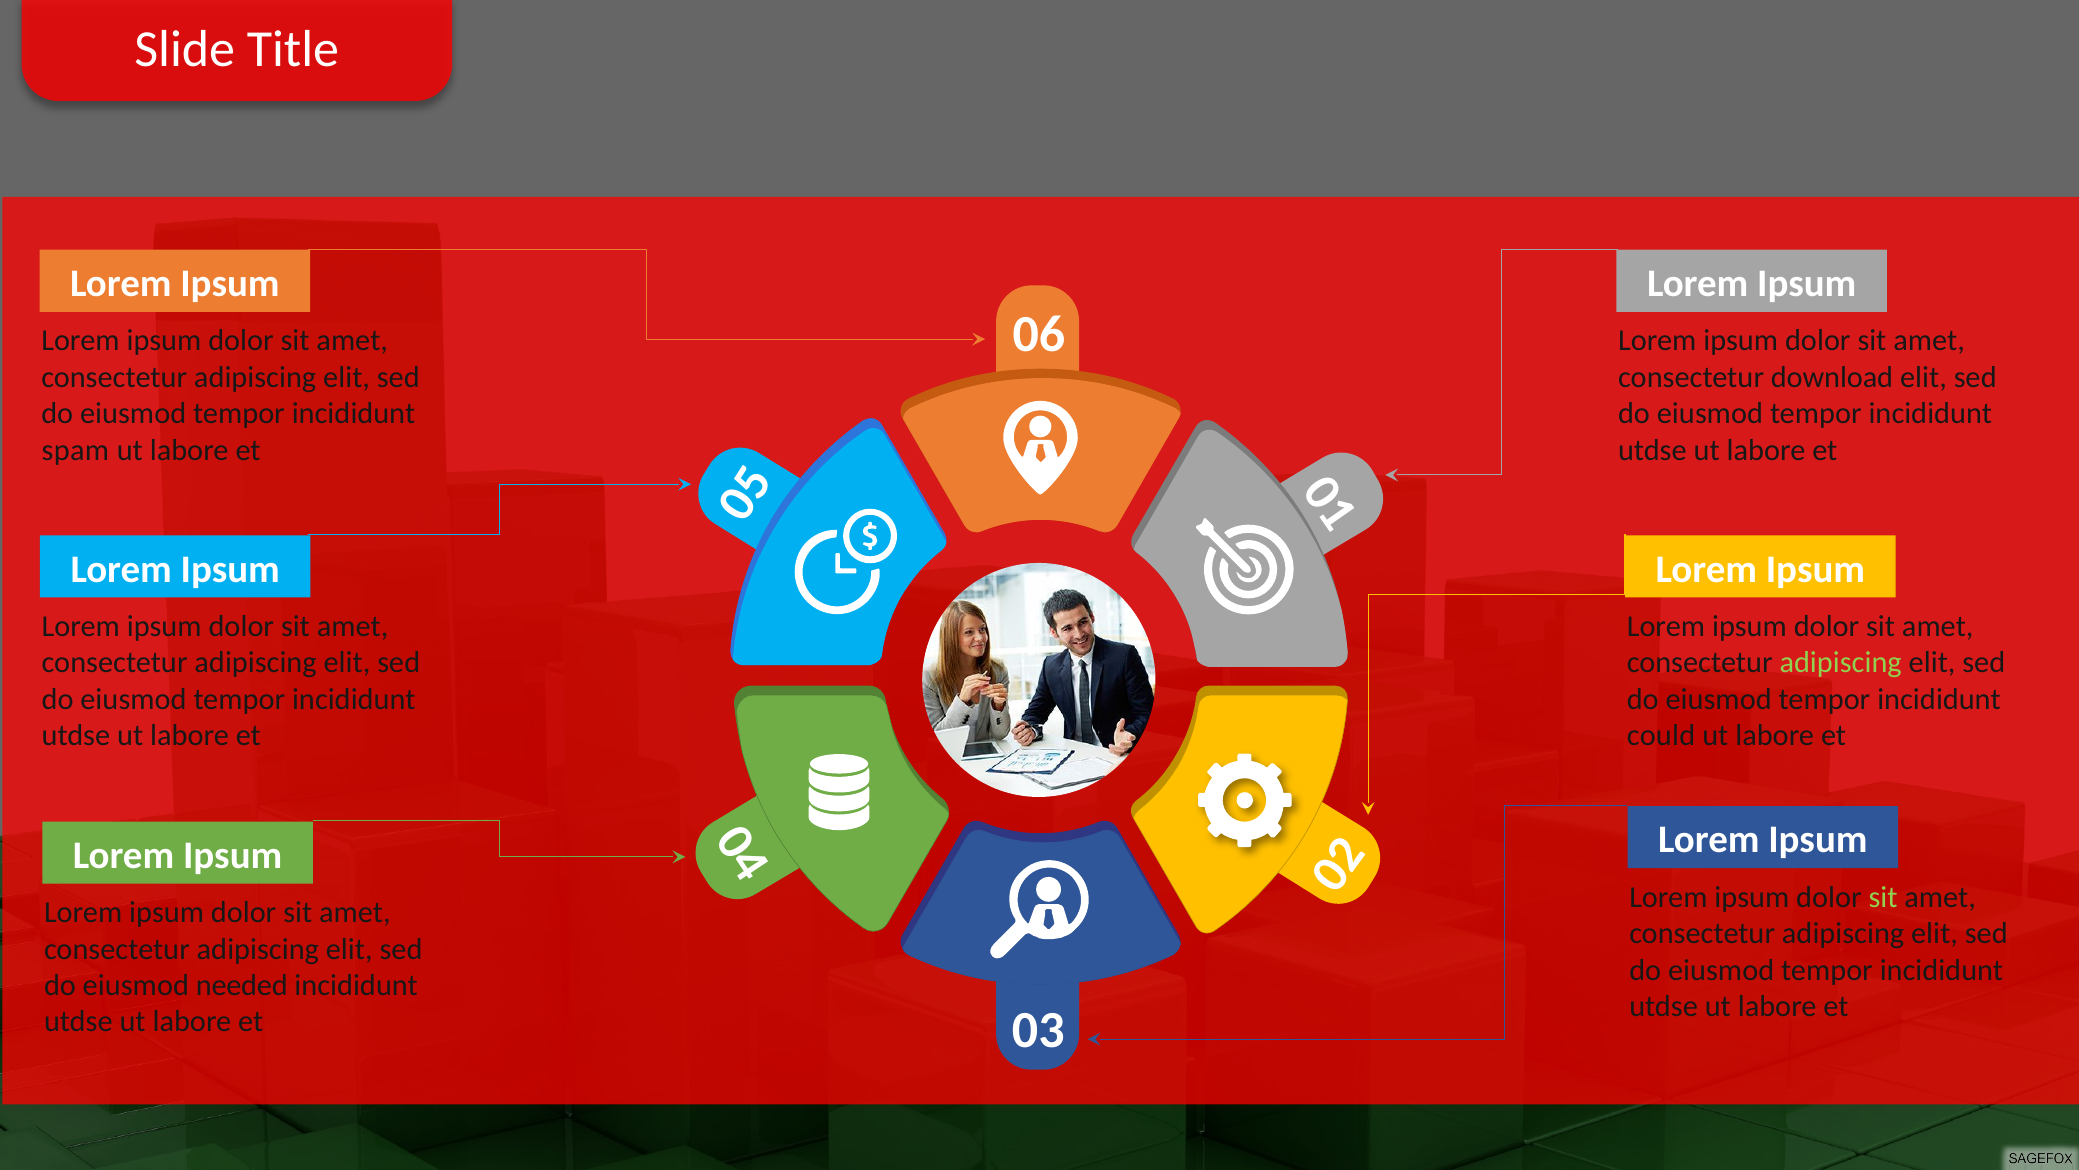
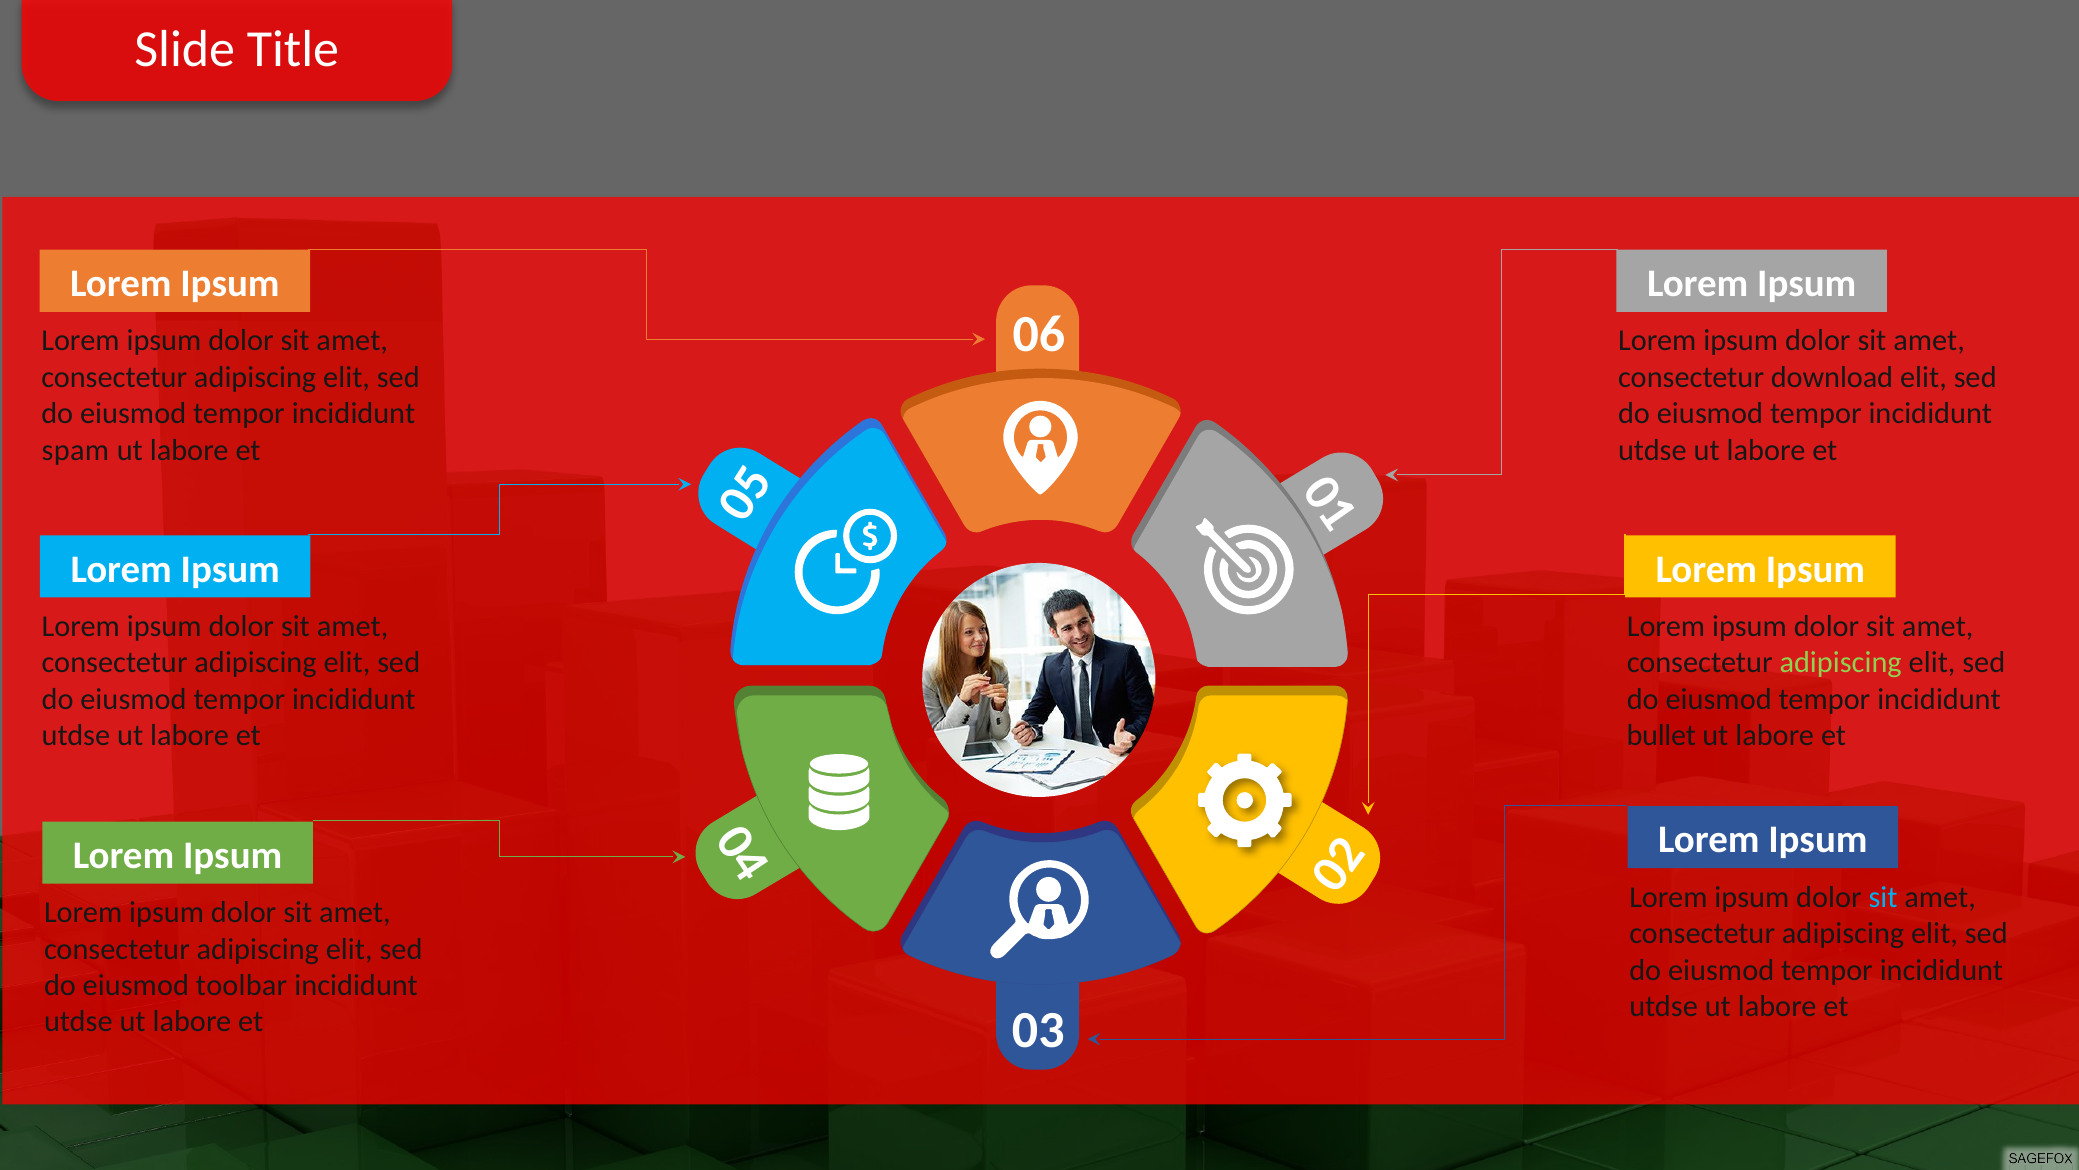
could: could -> bullet (1661, 735)
sit colour: light green -> light blue (1883, 897)
needed: needed -> toolbar (242, 985)
